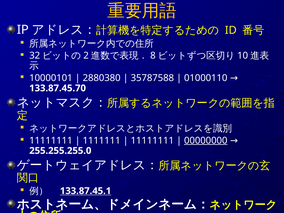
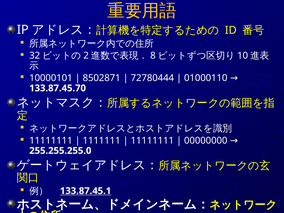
2880380: 2880380 -> 8502871 (102, 78)
35787588: 35787588 -> 72780444 (152, 78)
00000000 underline: present -> none (206, 140)
